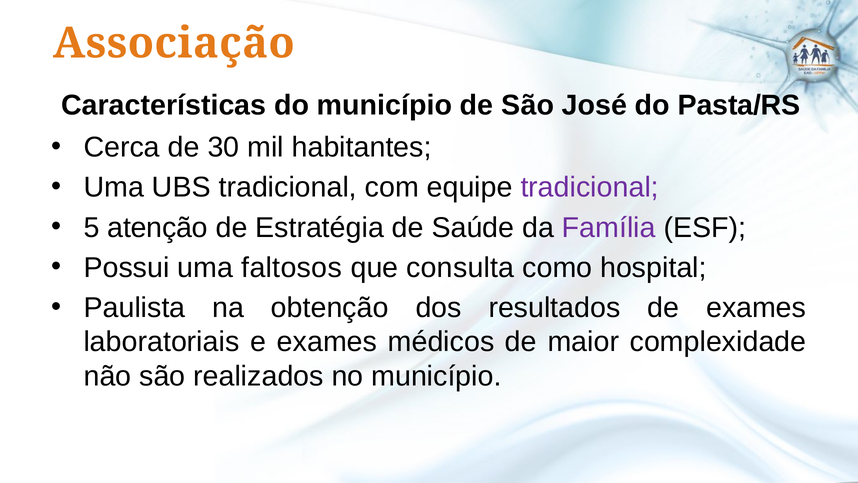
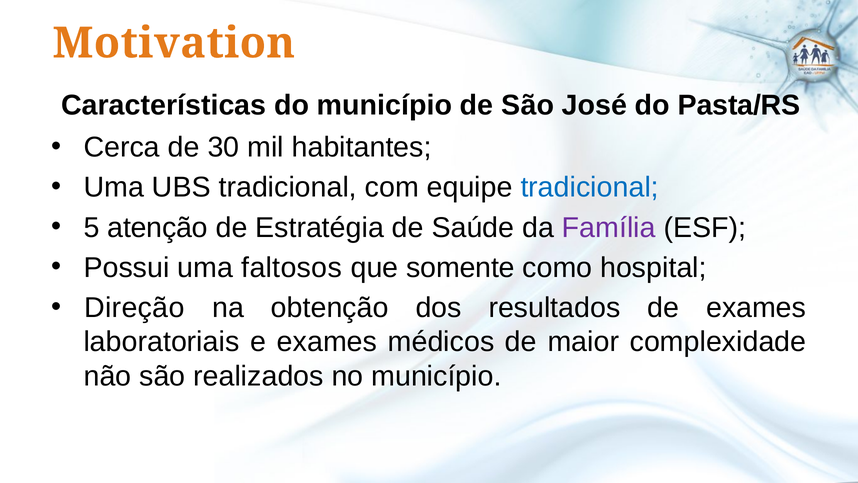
Associação: Associação -> Motivation (174, 43)
tradicional colour: purple -> blue (590, 187)
consulta: consulta -> somente (460, 267)
Paulista: Paulista -> Direção (134, 307)
